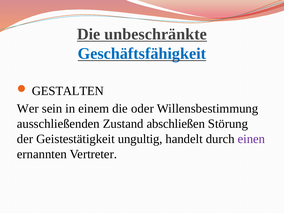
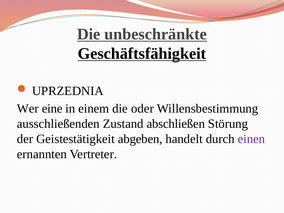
Geschäftsfähigkeit colour: blue -> black (142, 53)
GESTALTEN: GESTALTEN -> UPRZEDNIA (68, 91)
sein: sein -> eine (52, 109)
ungultig: ungultig -> abgeben (140, 139)
